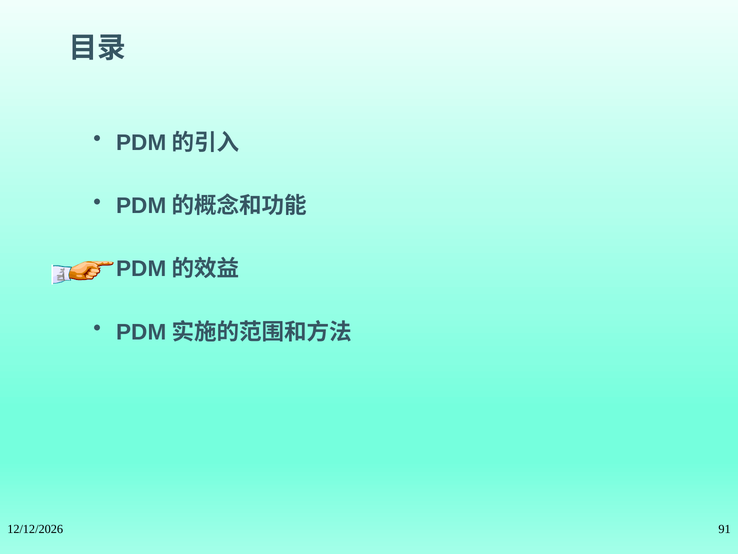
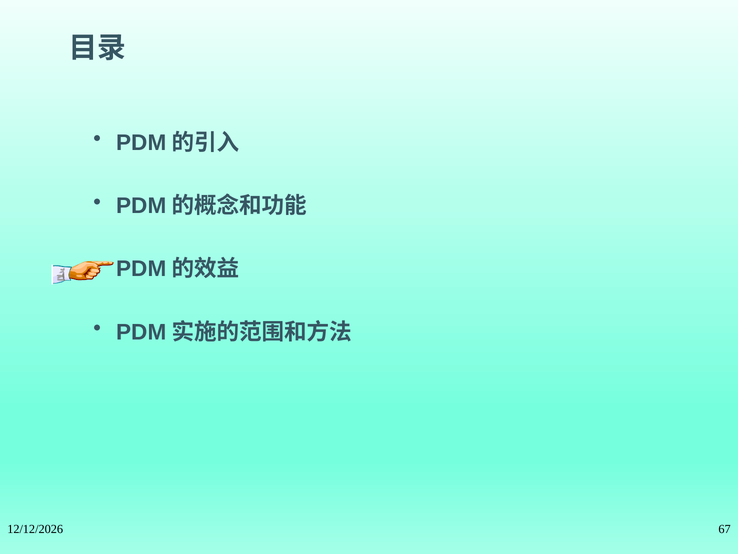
91: 91 -> 67 (725, 528)
